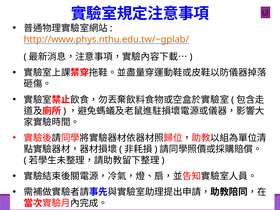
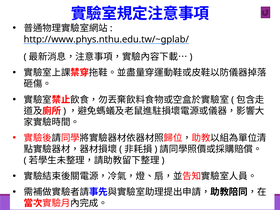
http://www.phys.nthu.edu.tw/~gplab/ colour: orange -> black (106, 39)
